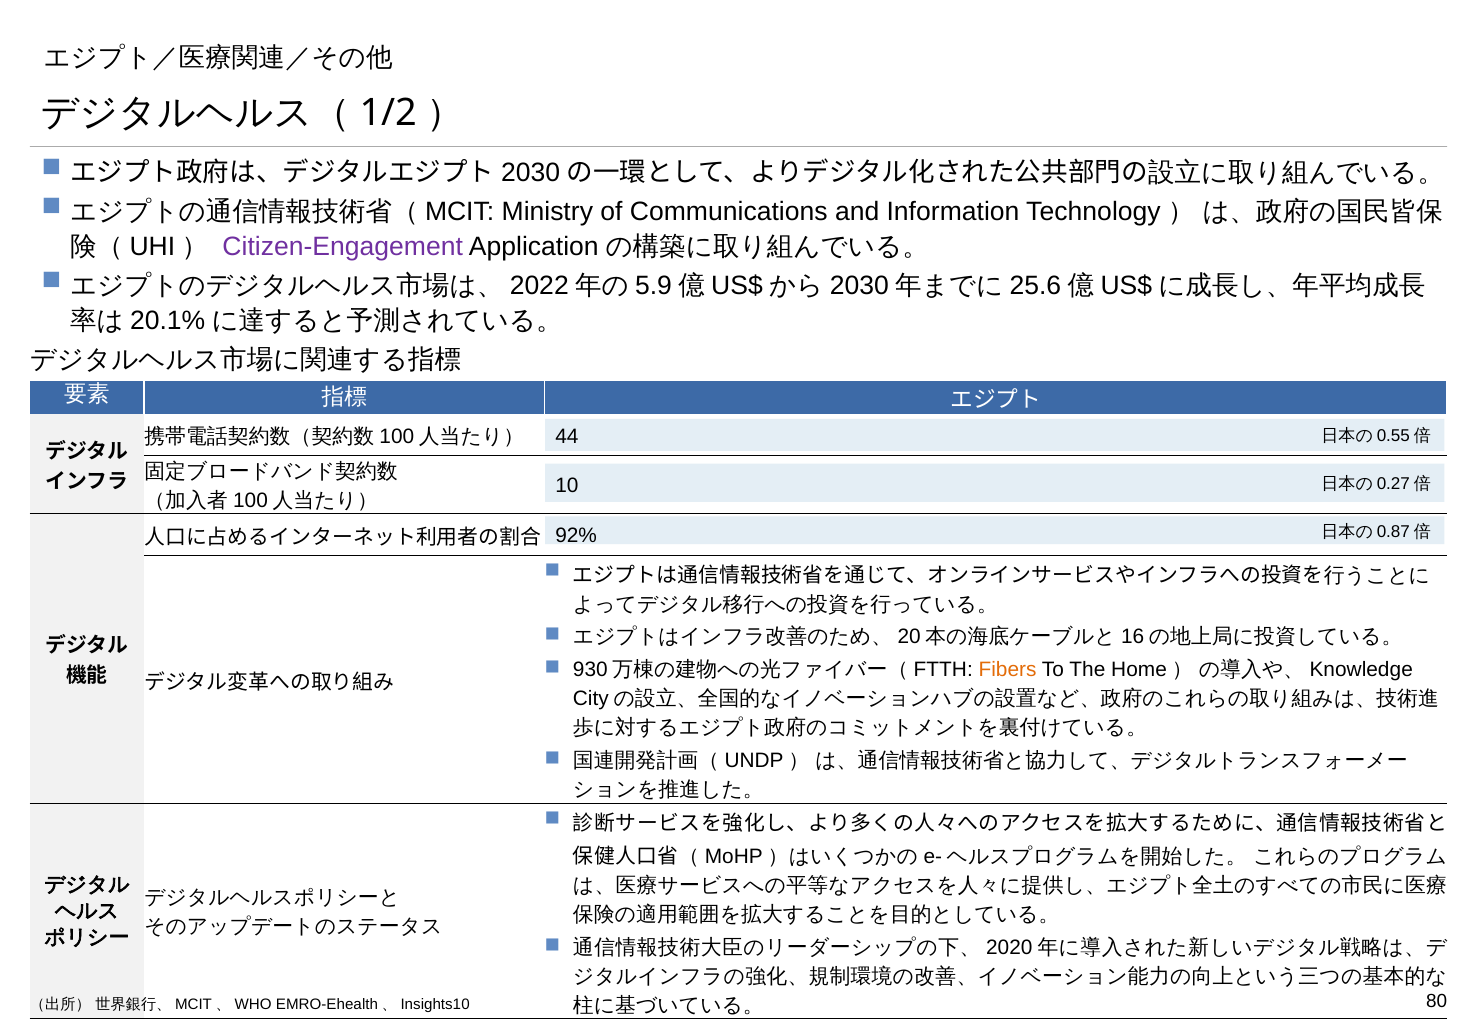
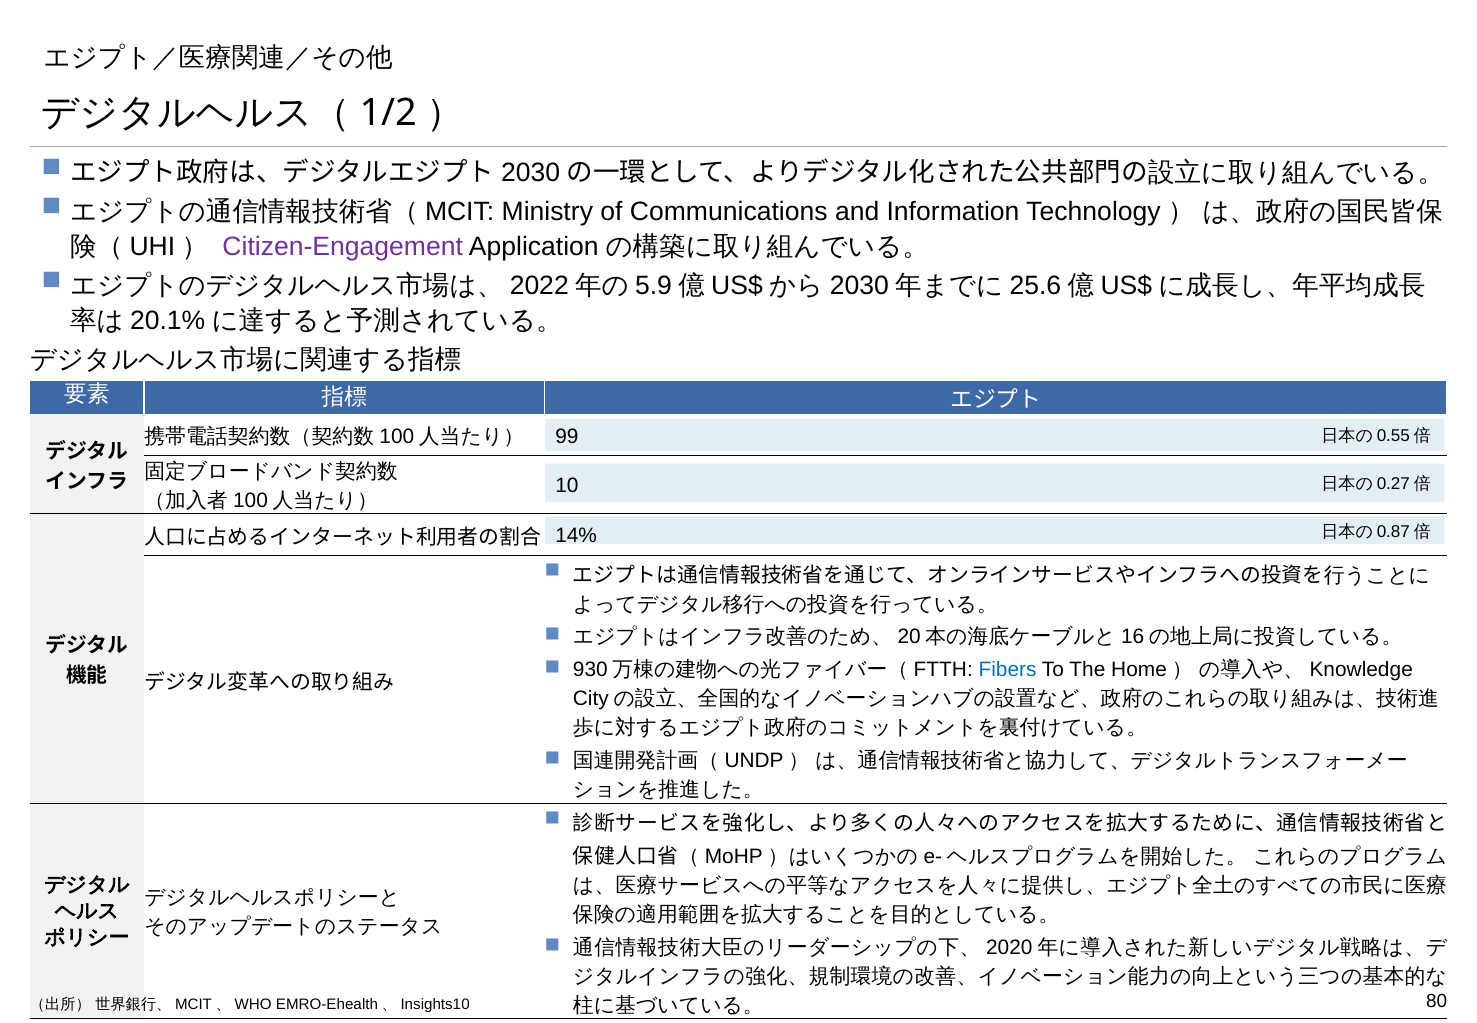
44: 44 -> 99 (567, 436)
92%: 92% -> 14% (576, 535)
Fibers colour: orange -> blue (1008, 670)
